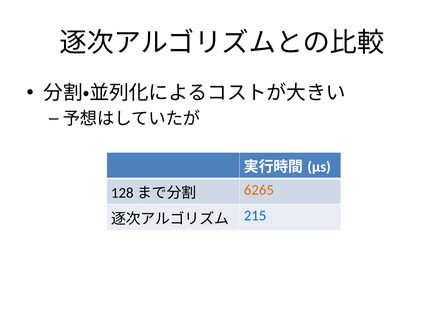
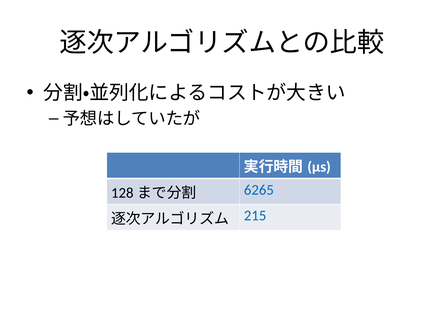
6265 colour: orange -> blue (259, 190)
